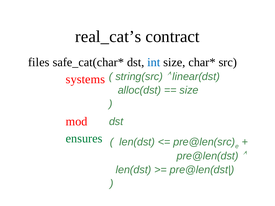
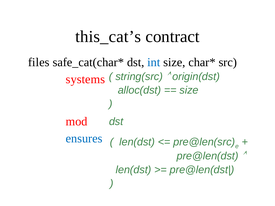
real_cat’s: real_cat’s -> this_cat’s (108, 37)
linear(dst: linear(dst -> origin(dst (196, 77)
ensures colour: green -> blue (84, 139)
